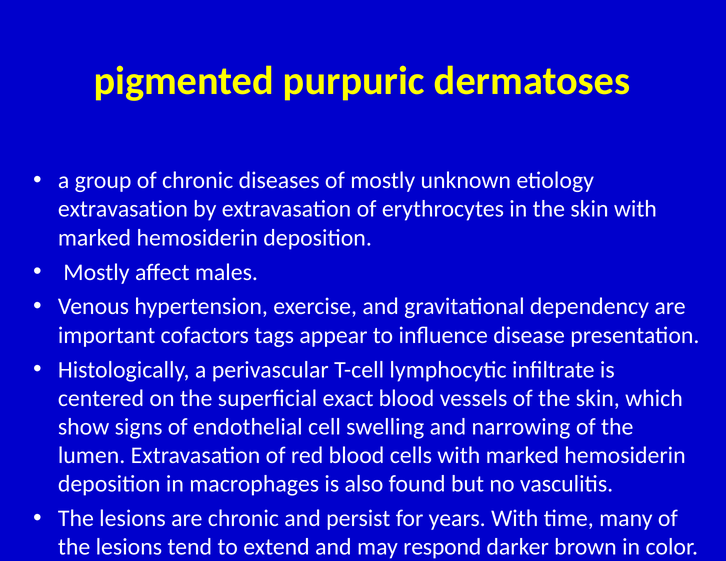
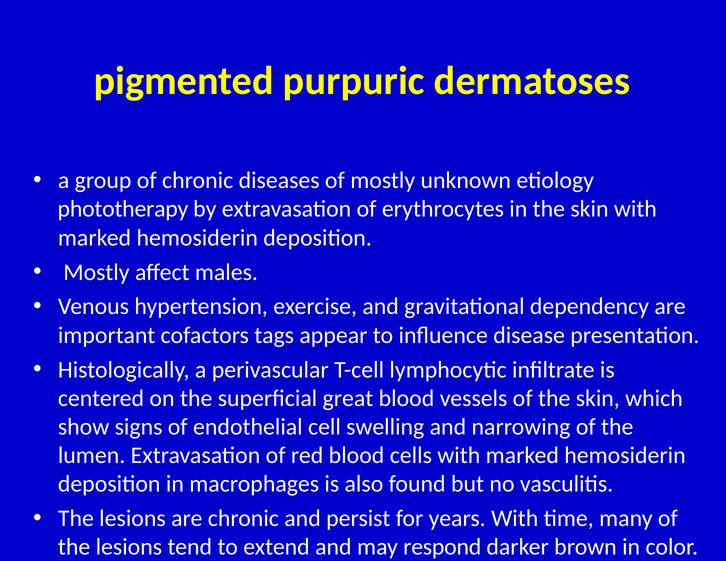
extravasation: extravasation -> phototherapy (123, 209)
exact: exact -> great (348, 398)
